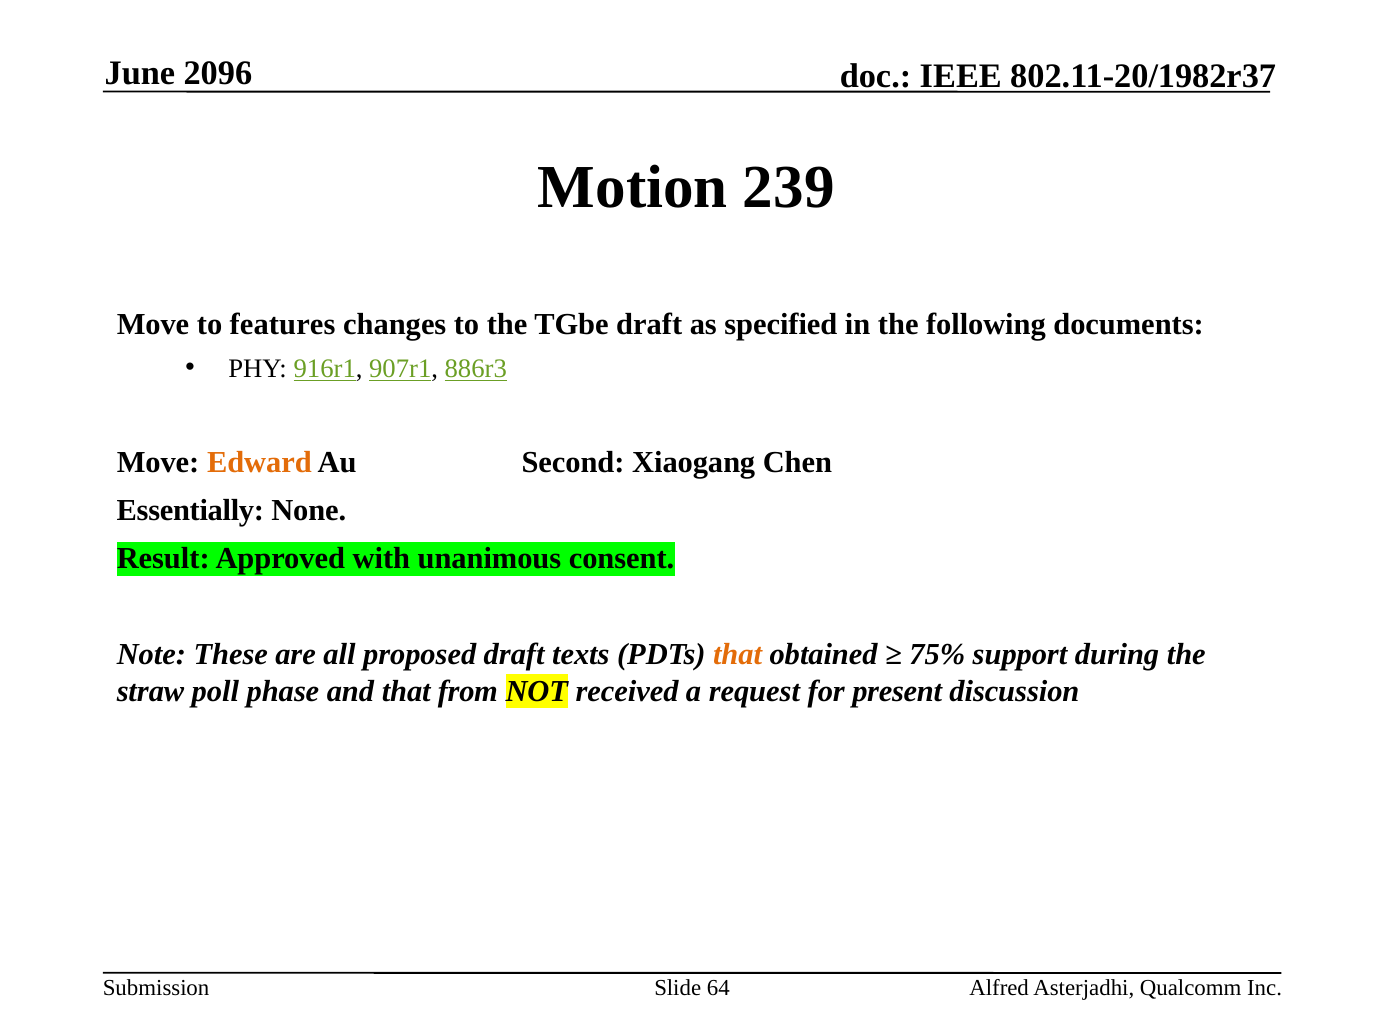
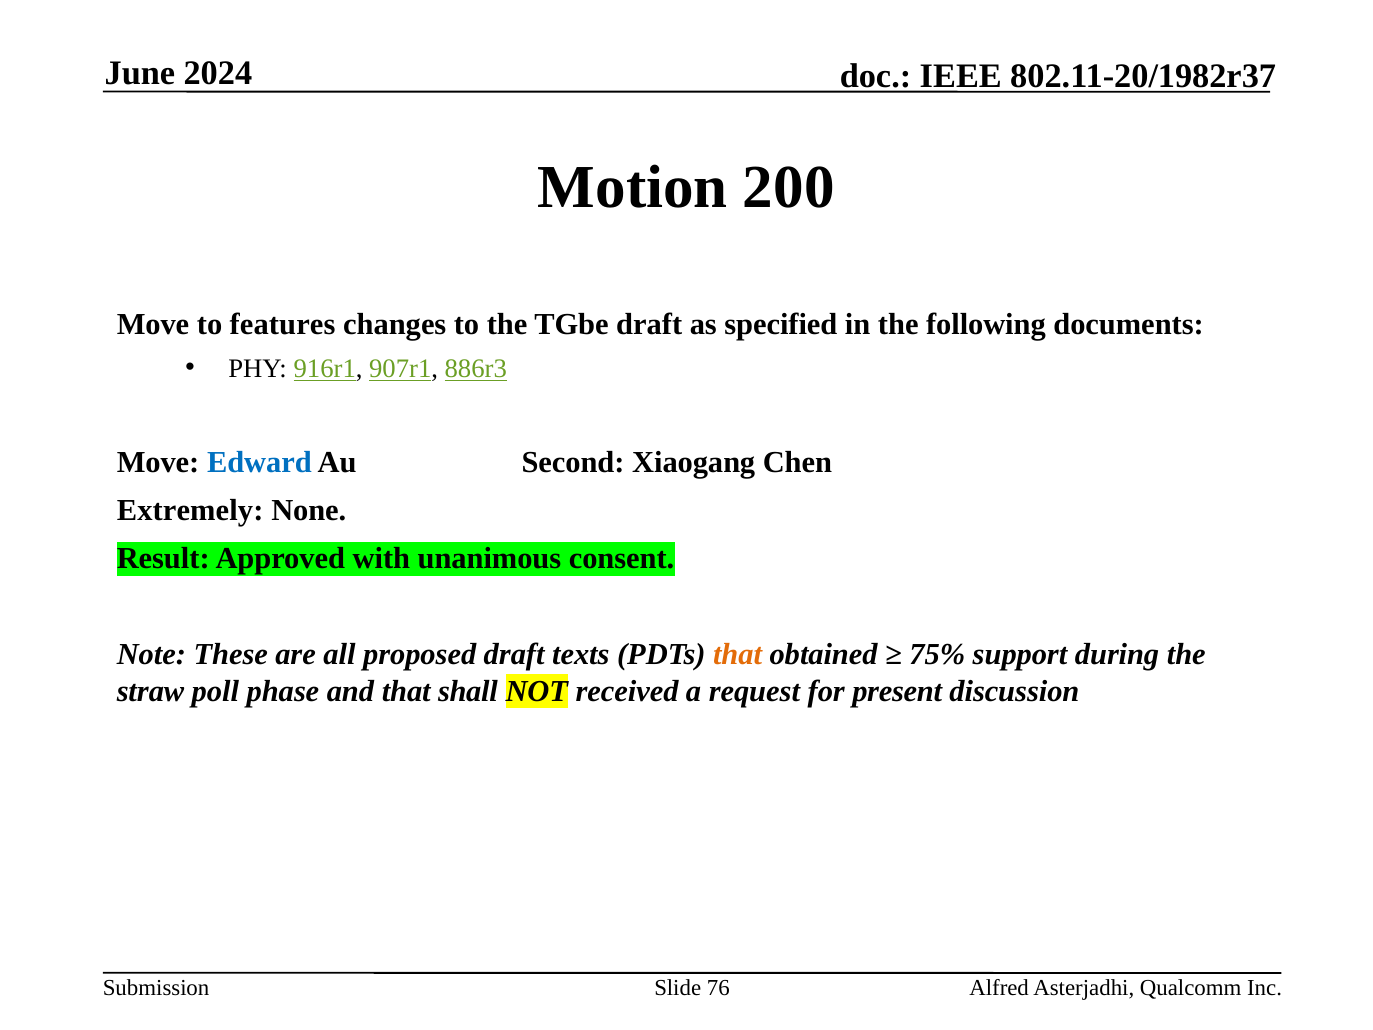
2096: 2096 -> 2024 (218, 73)
239: 239 -> 200 (789, 187)
Edward colour: orange -> blue (259, 462)
Essentially: Essentially -> Extremely (190, 511)
from: from -> shall (468, 691)
64: 64 -> 76 (718, 988)
